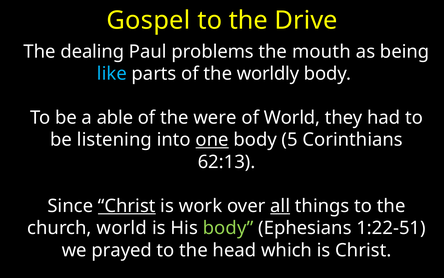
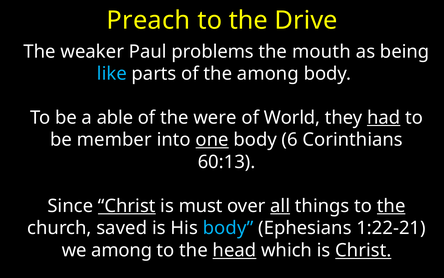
Gospel: Gospel -> Preach (148, 20)
dealing: dealing -> weaker (92, 51)
the worldly: worldly -> among (268, 74)
had underline: none -> present (384, 117)
listening: listening -> member (114, 140)
5: 5 -> 6 (290, 140)
62:13: 62:13 -> 60:13 (227, 162)
work: work -> must (201, 206)
the underline: none -> present (391, 206)
church world: world -> saved (122, 228)
body colour: light green -> light blue (228, 228)
1:22-51: 1:22-51 -> 1:22-21 (391, 228)
we prayed: prayed -> among (122, 250)
head underline: none -> present (234, 250)
Christ underline: none -> present (363, 250)
